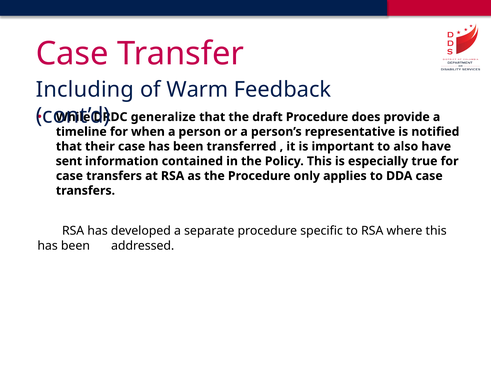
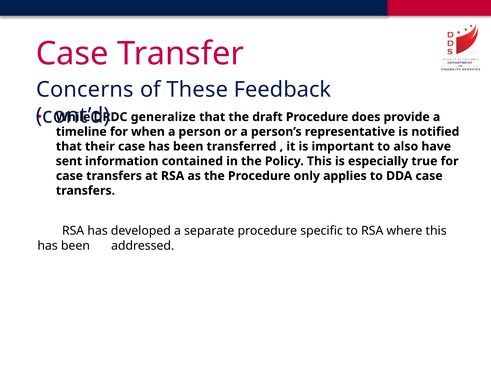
Including: Including -> Concerns (85, 90)
Warm: Warm -> These (197, 90)
